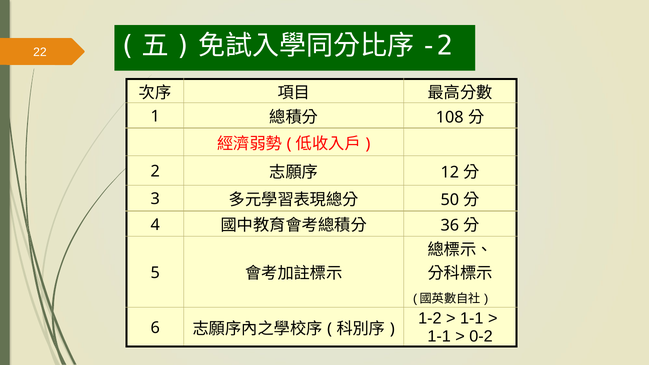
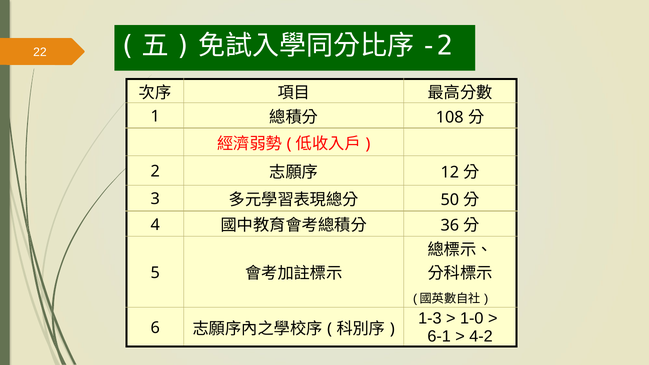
1-2: 1-2 -> 1-3 (430, 318)
1-1: 1-1 -> 1-0 (472, 318)
1-1: 1-1 -> 6-1 (439, 336)
0-2: 0-2 -> 4-2 (481, 336)
